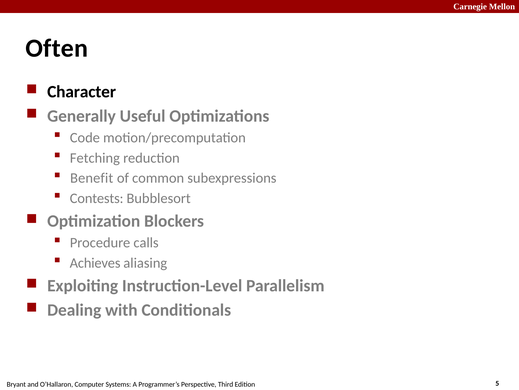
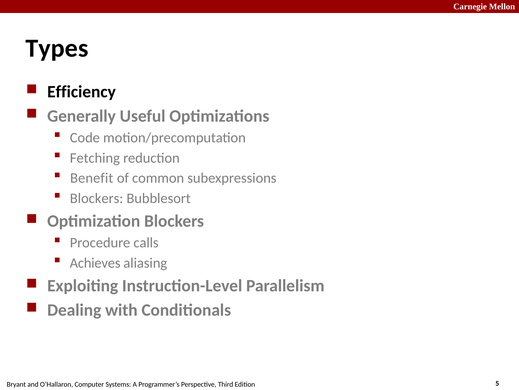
Often: Often -> Types (57, 48)
Character: Character -> Efficiency (82, 92)
Contests: Contests -> Blockers (97, 198)
